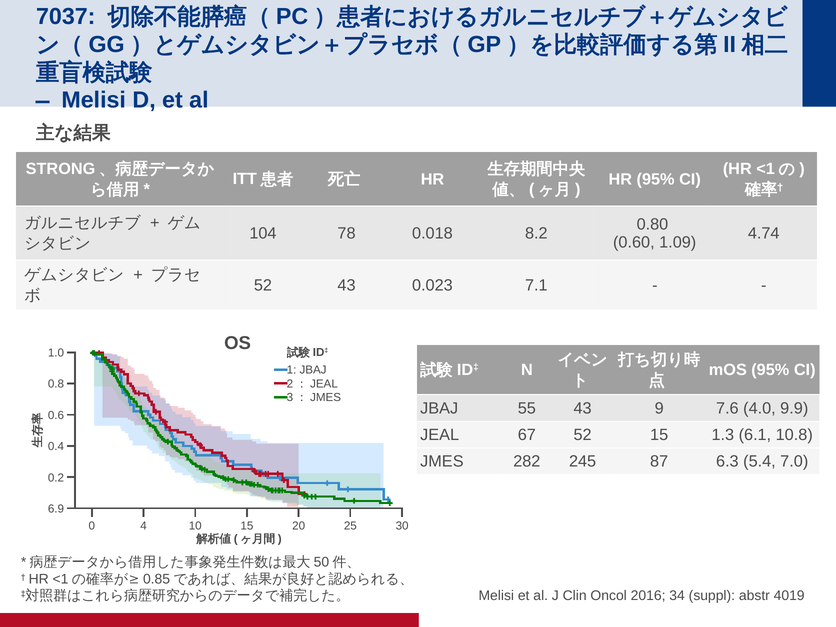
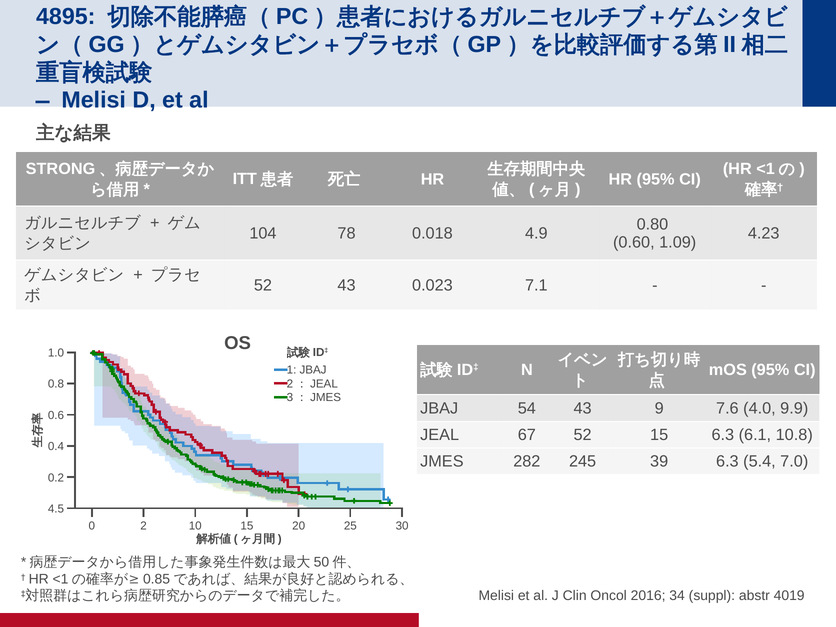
7037: 7037 -> 4895 (66, 17)
8.2: 8.2 -> 4.9 (536, 233)
4.74: 4.74 -> 4.23 (764, 233)
55: 55 -> 54 (527, 408)
15 1.3: 1.3 -> 6.3 (723, 435)
87: 87 -> 39 (659, 462)
6.9: 6.9 -> 4.5 (56, 509)
4: 4 -> 2 (144, 526)
